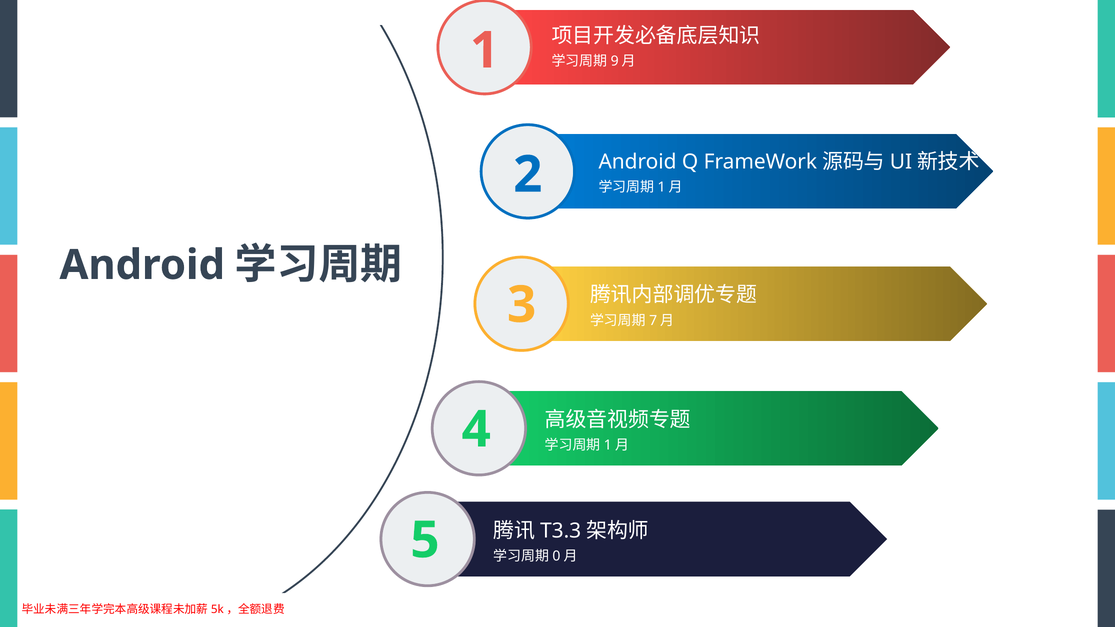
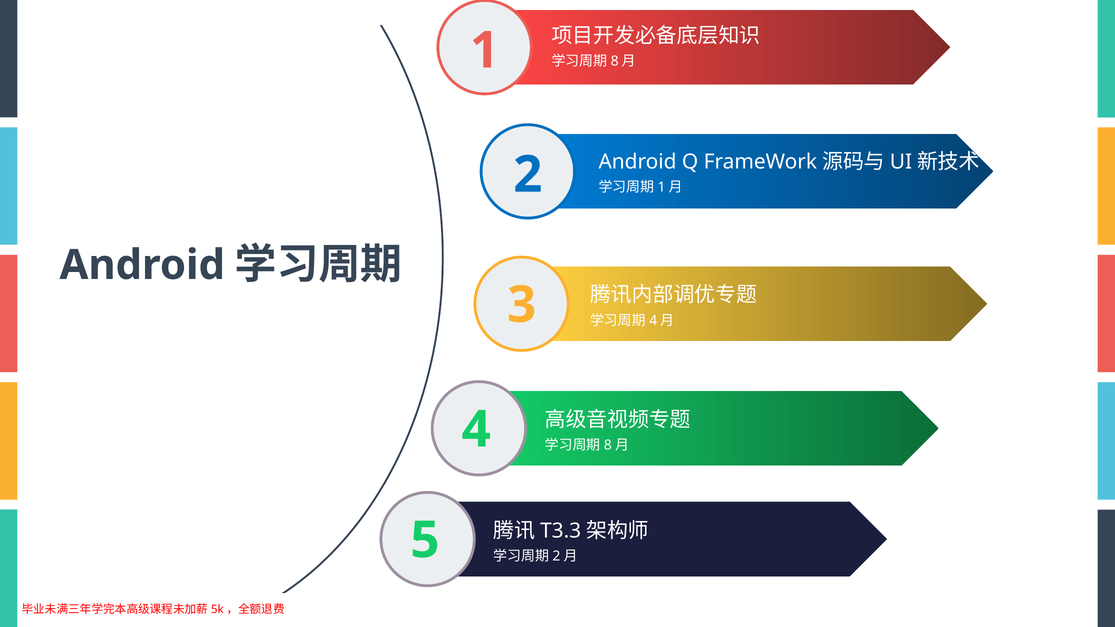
9: 9 -> 8 (615, 61)
7: 7 -> 4 (653, 321)
1: 1 -> 8 (608, 446)
0: 0 -> 2 (556, 556)
